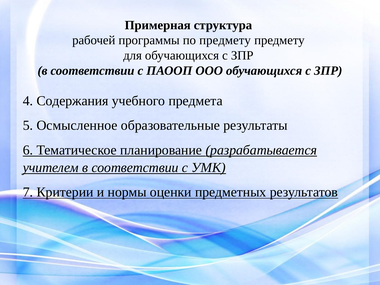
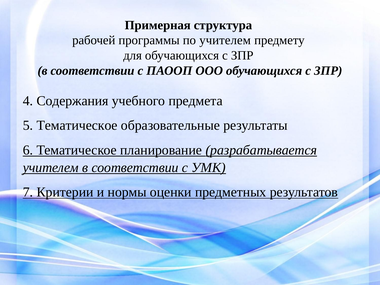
по предмету: предмету -> учителем (225, 40)
5 Осмысленное: Осмысленное -> Тематическое (77, 125)
